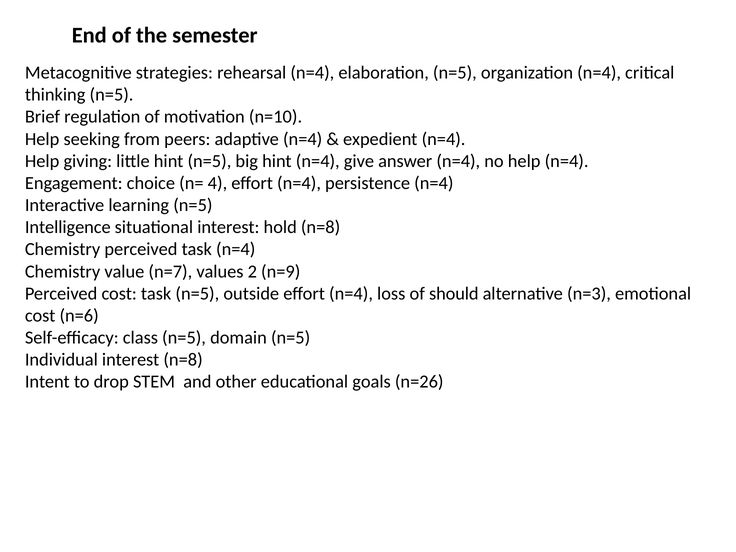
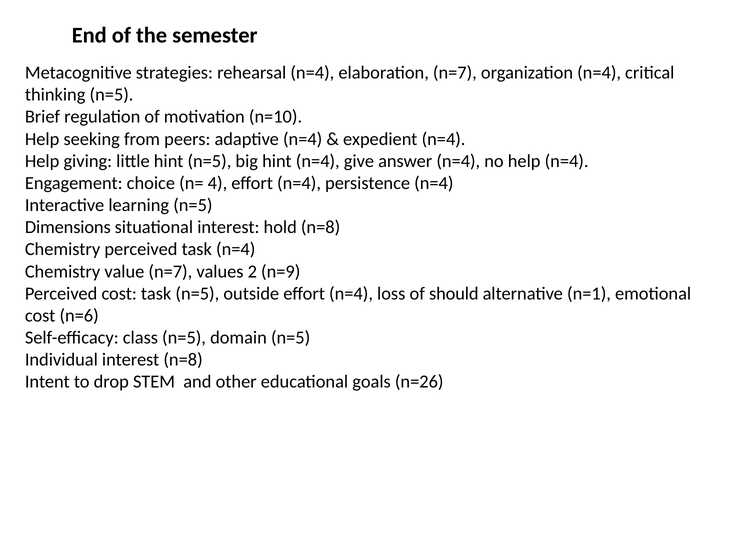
elaboration n=5: n=5 -> n=7 (455, 73)
Intelligence: Intelligence -> Dimensions (68, 227)
n=3: n=3 -> n=1 (589, 294)
